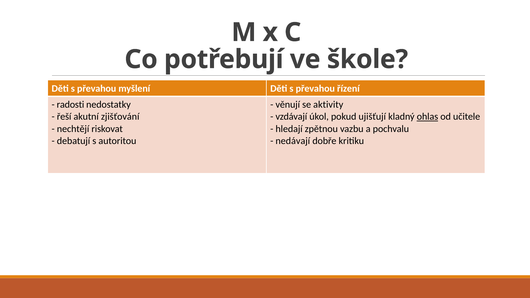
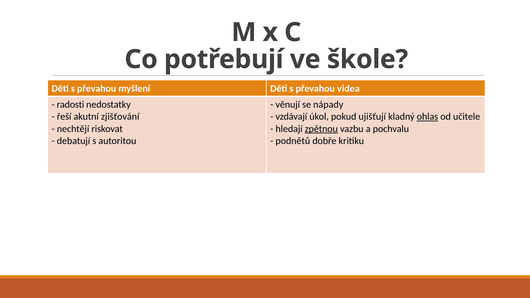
řízení: řízení -> videa (348, 88)
aktivity: aktivity -> nápady (328, 105)
zpětnou underline: none -> present (321, 129)
nedávají: nedávají -> podnětů (293, 141)
